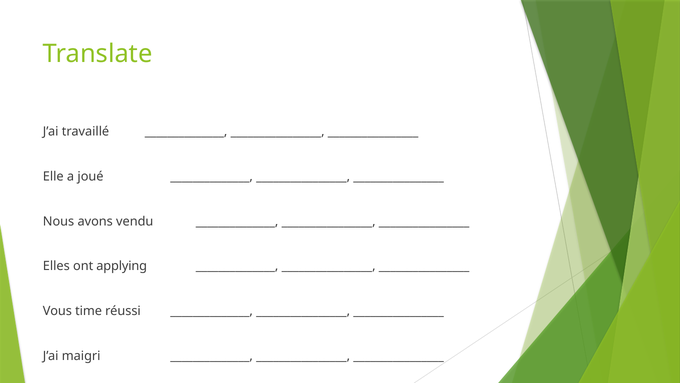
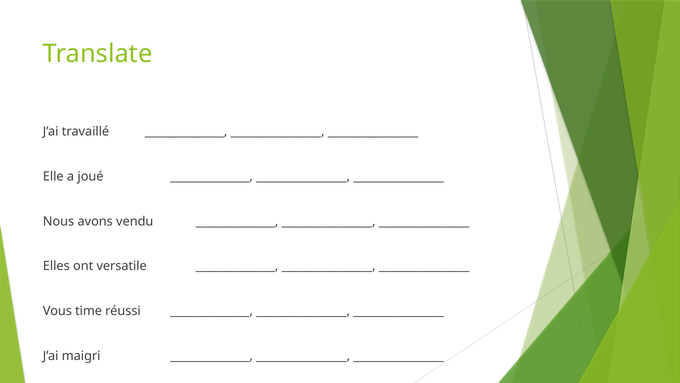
applying: applying -> versatile (122, 266)
